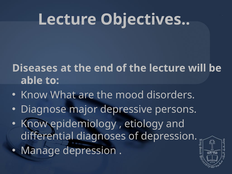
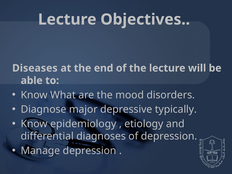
persons: persons -> typically (176, 109)
